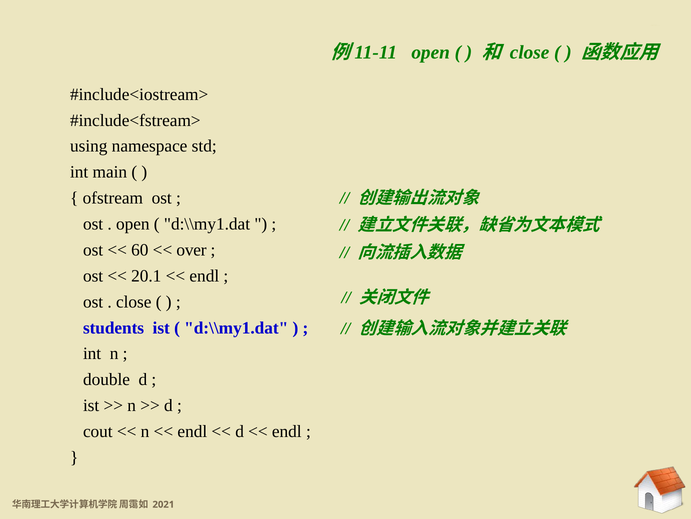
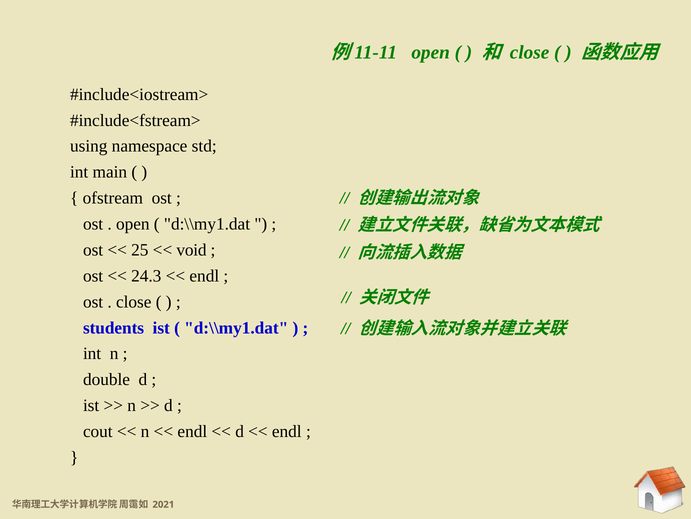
60: 60 -> 25 (140, 250)
over: over -> void (192, 250)
20.1: 20.1 -> 24.3 (146, 276)
